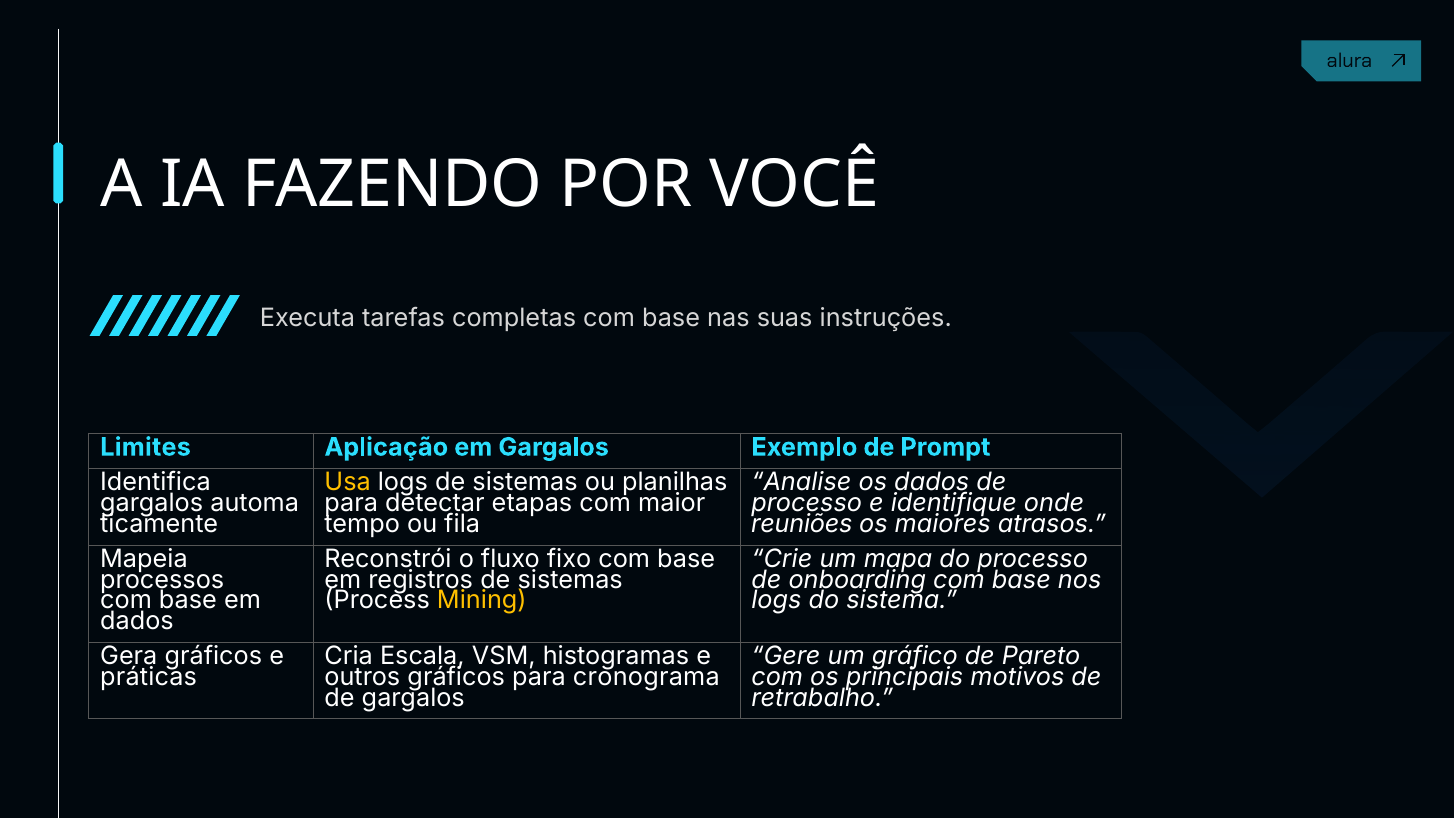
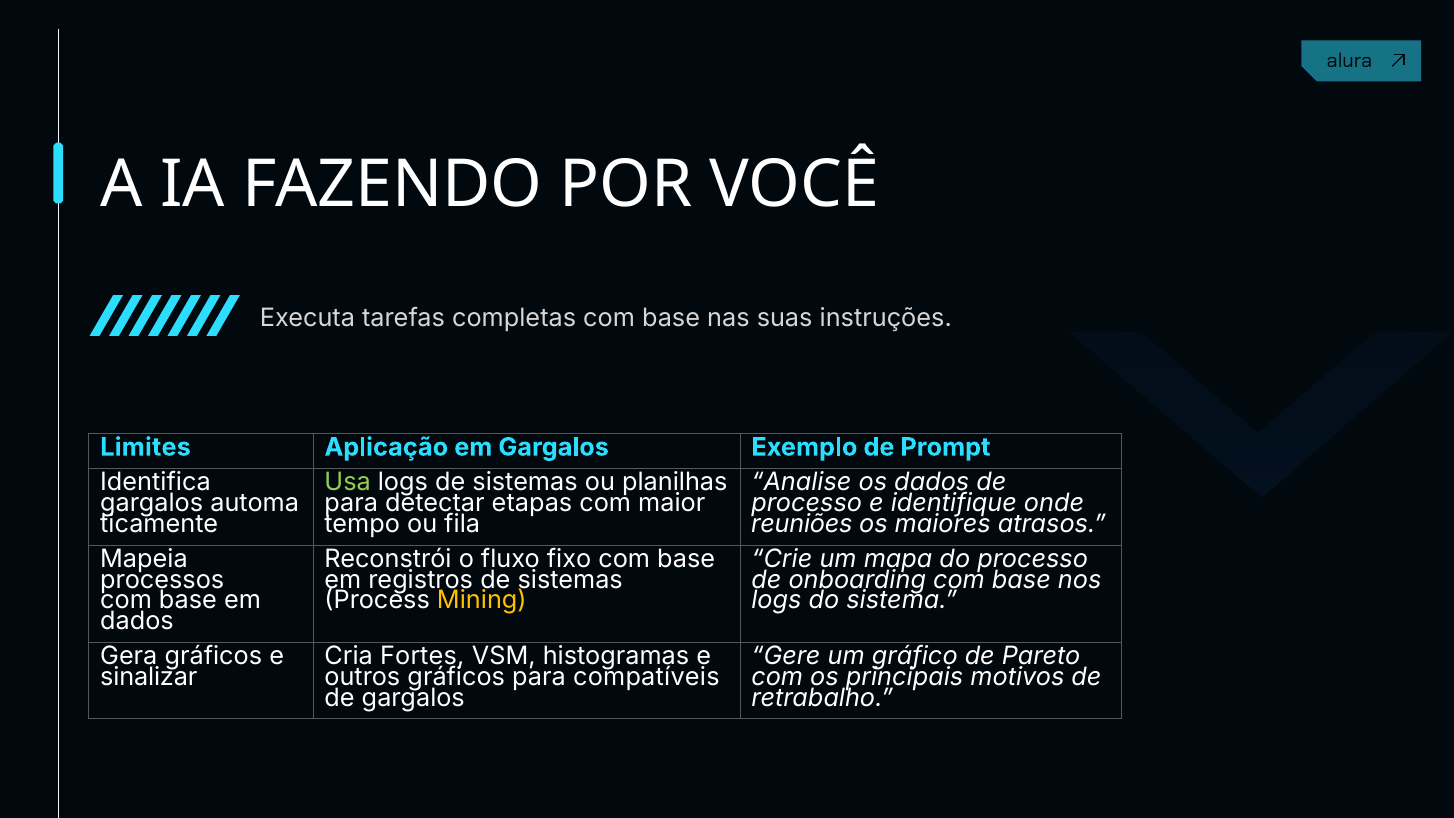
Usa colour: yellow -> light green (348, 482)
Escala: Escala -> Fortes (422, 656)
práticas: práticas -> sinalizar (149, 677)
cronograma: cronograma -> compatíveis (646, 677)
